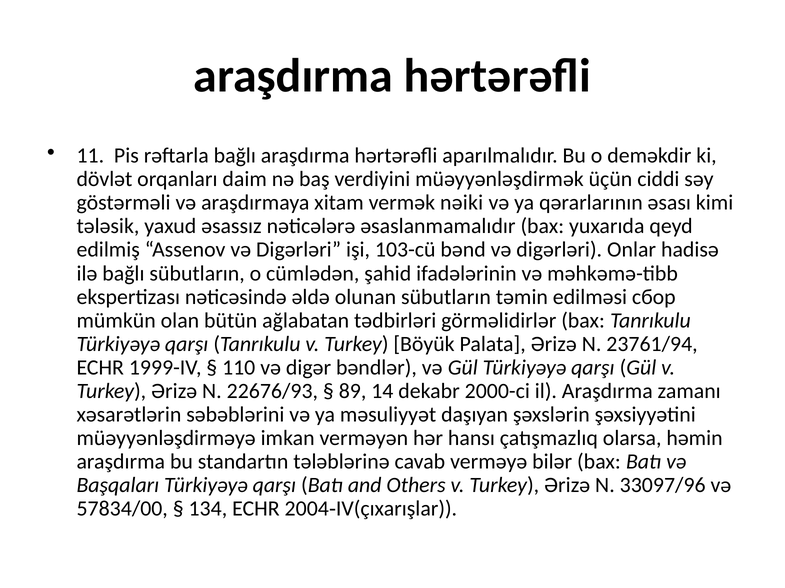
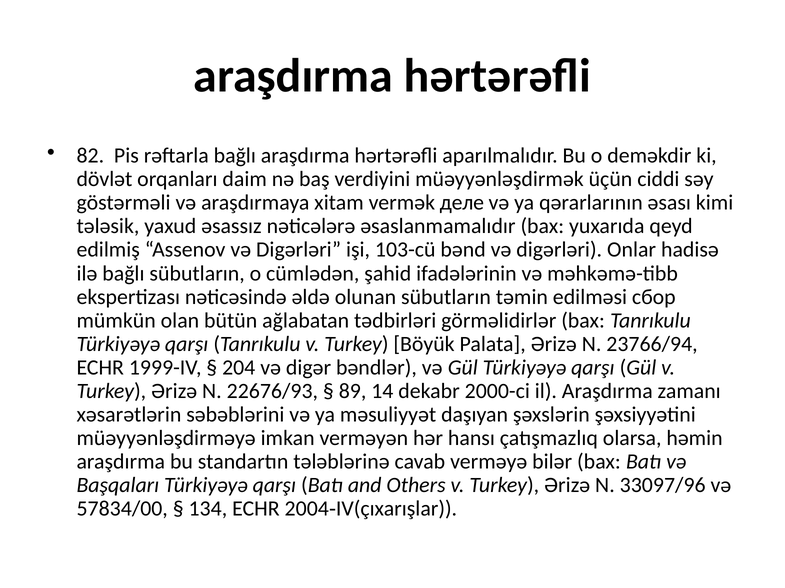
11: 11 -> 82 (90, 156)
nəiki: nəiki -> деле (462, 203)
23761/94: 23761/94 -> 23766/94 (652, 344)
110: 110 -> 204 (239, 368)
